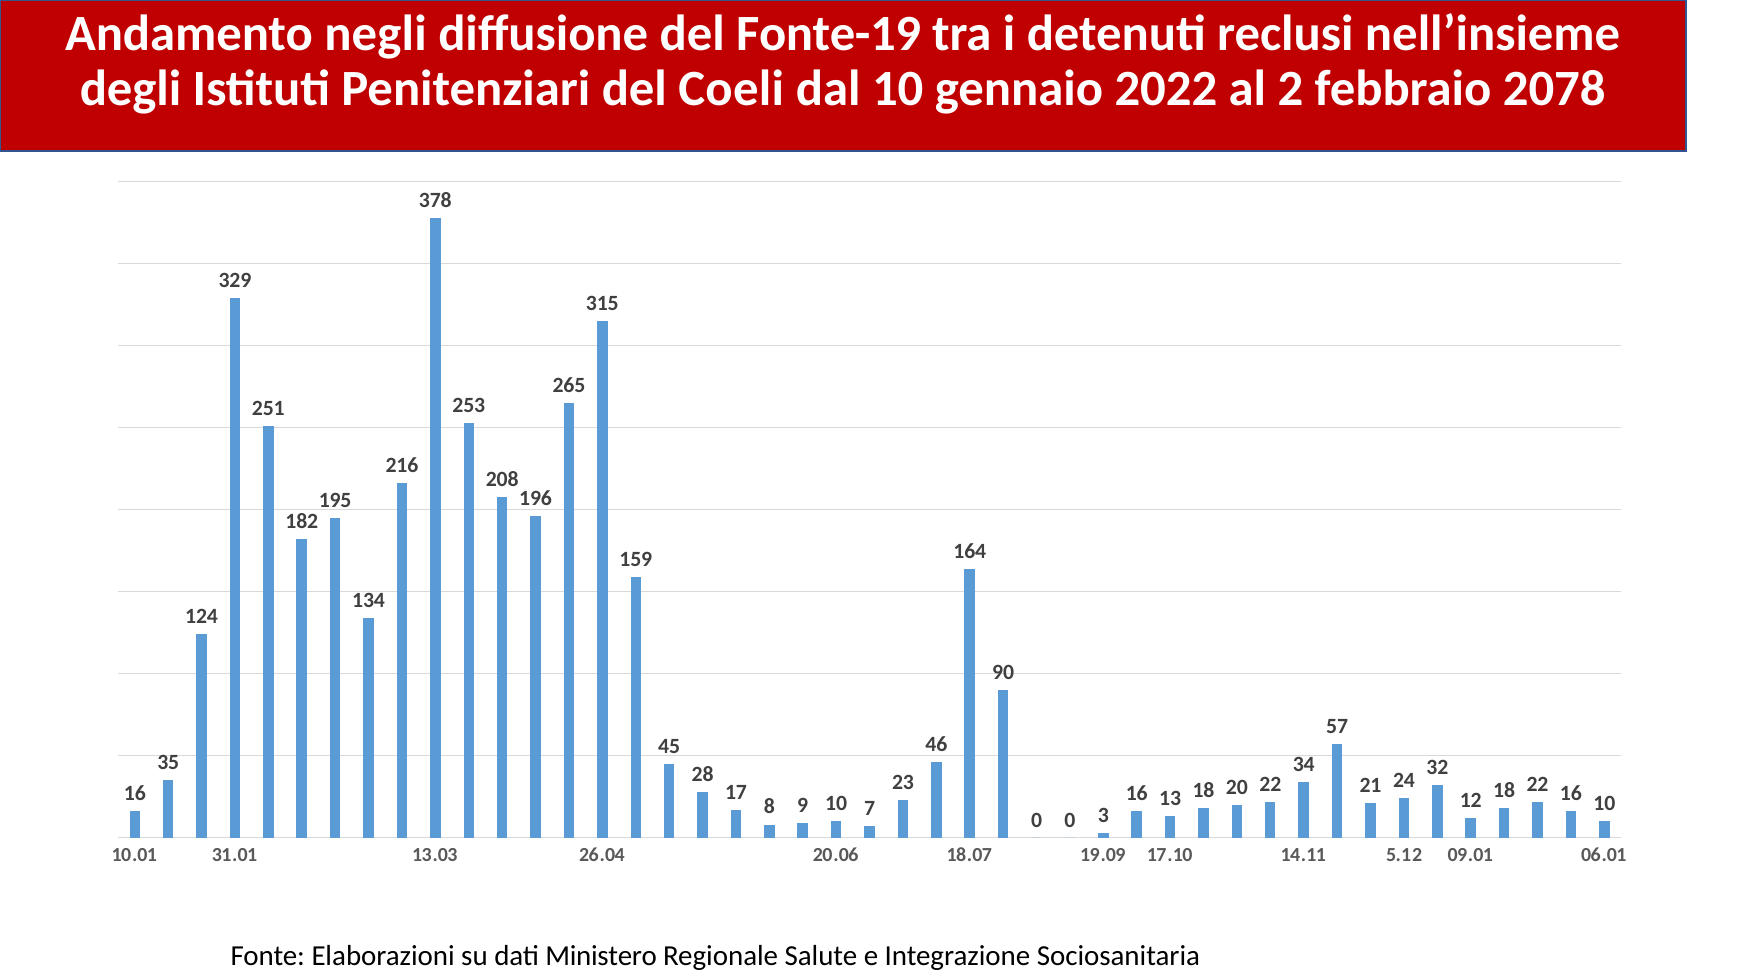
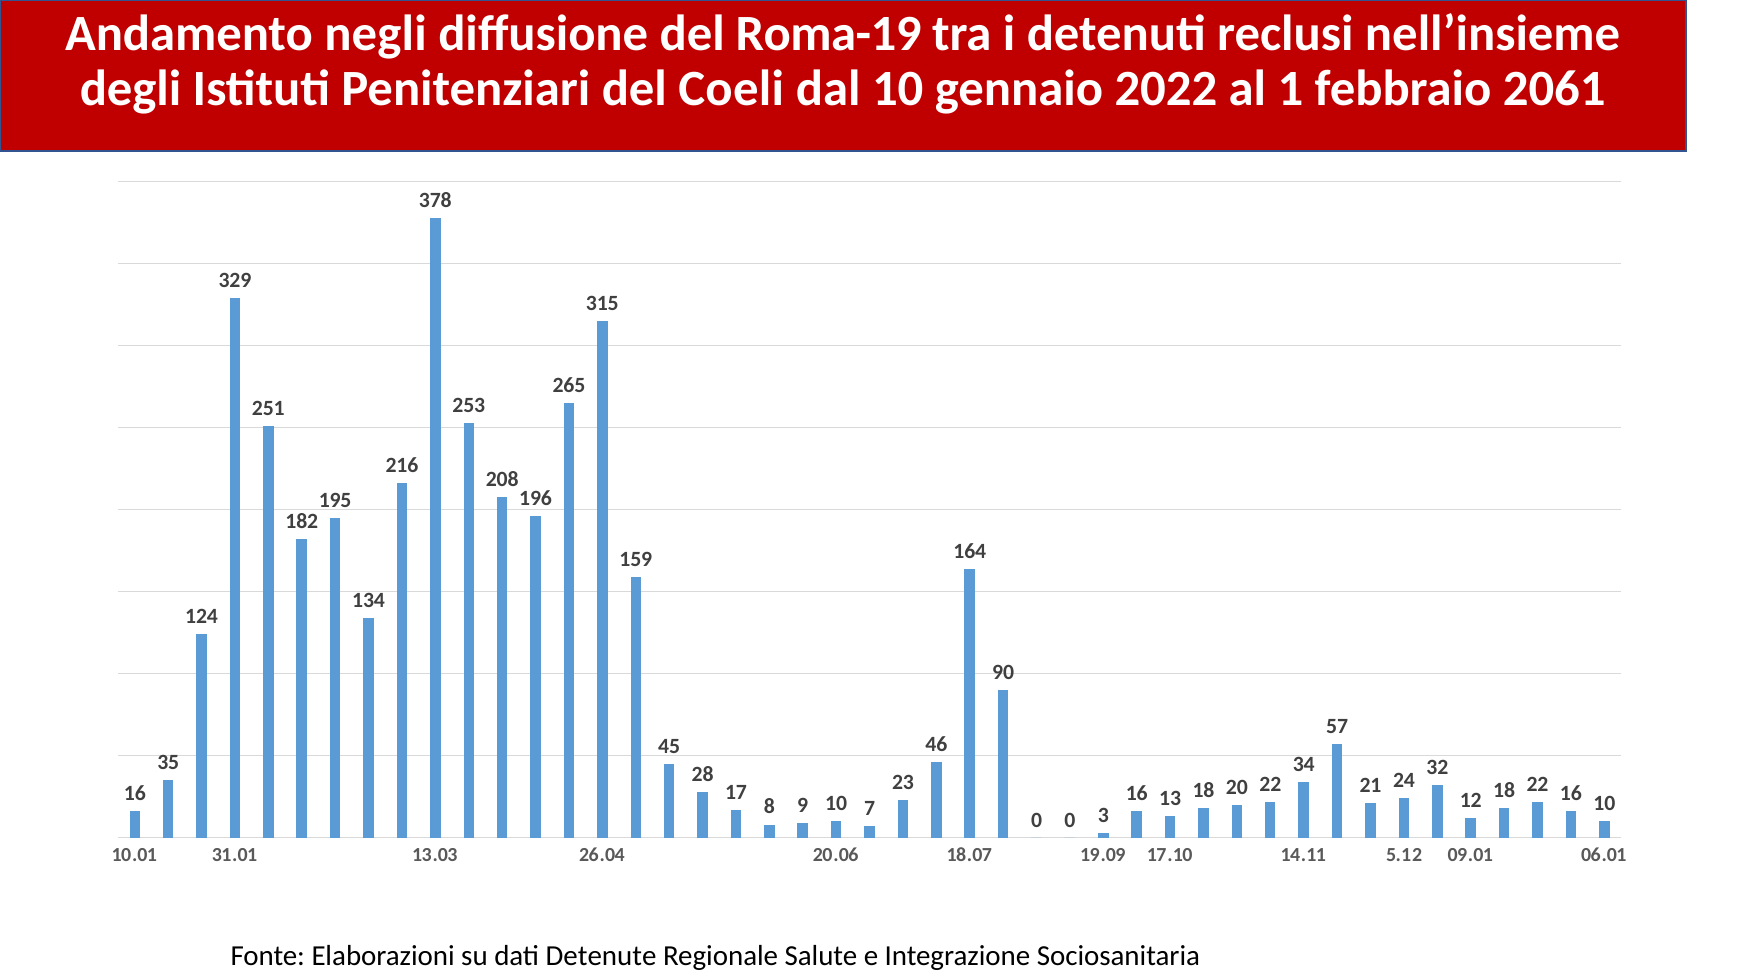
Fonte-19: Fonte-19 -> Roma-19 (829, 34)
2: 2 -> 1 (1290, 88)
2078: 2078 -> 2061 (1554, 88)
Ministero: Ministero -> Detenute (601, 956)
